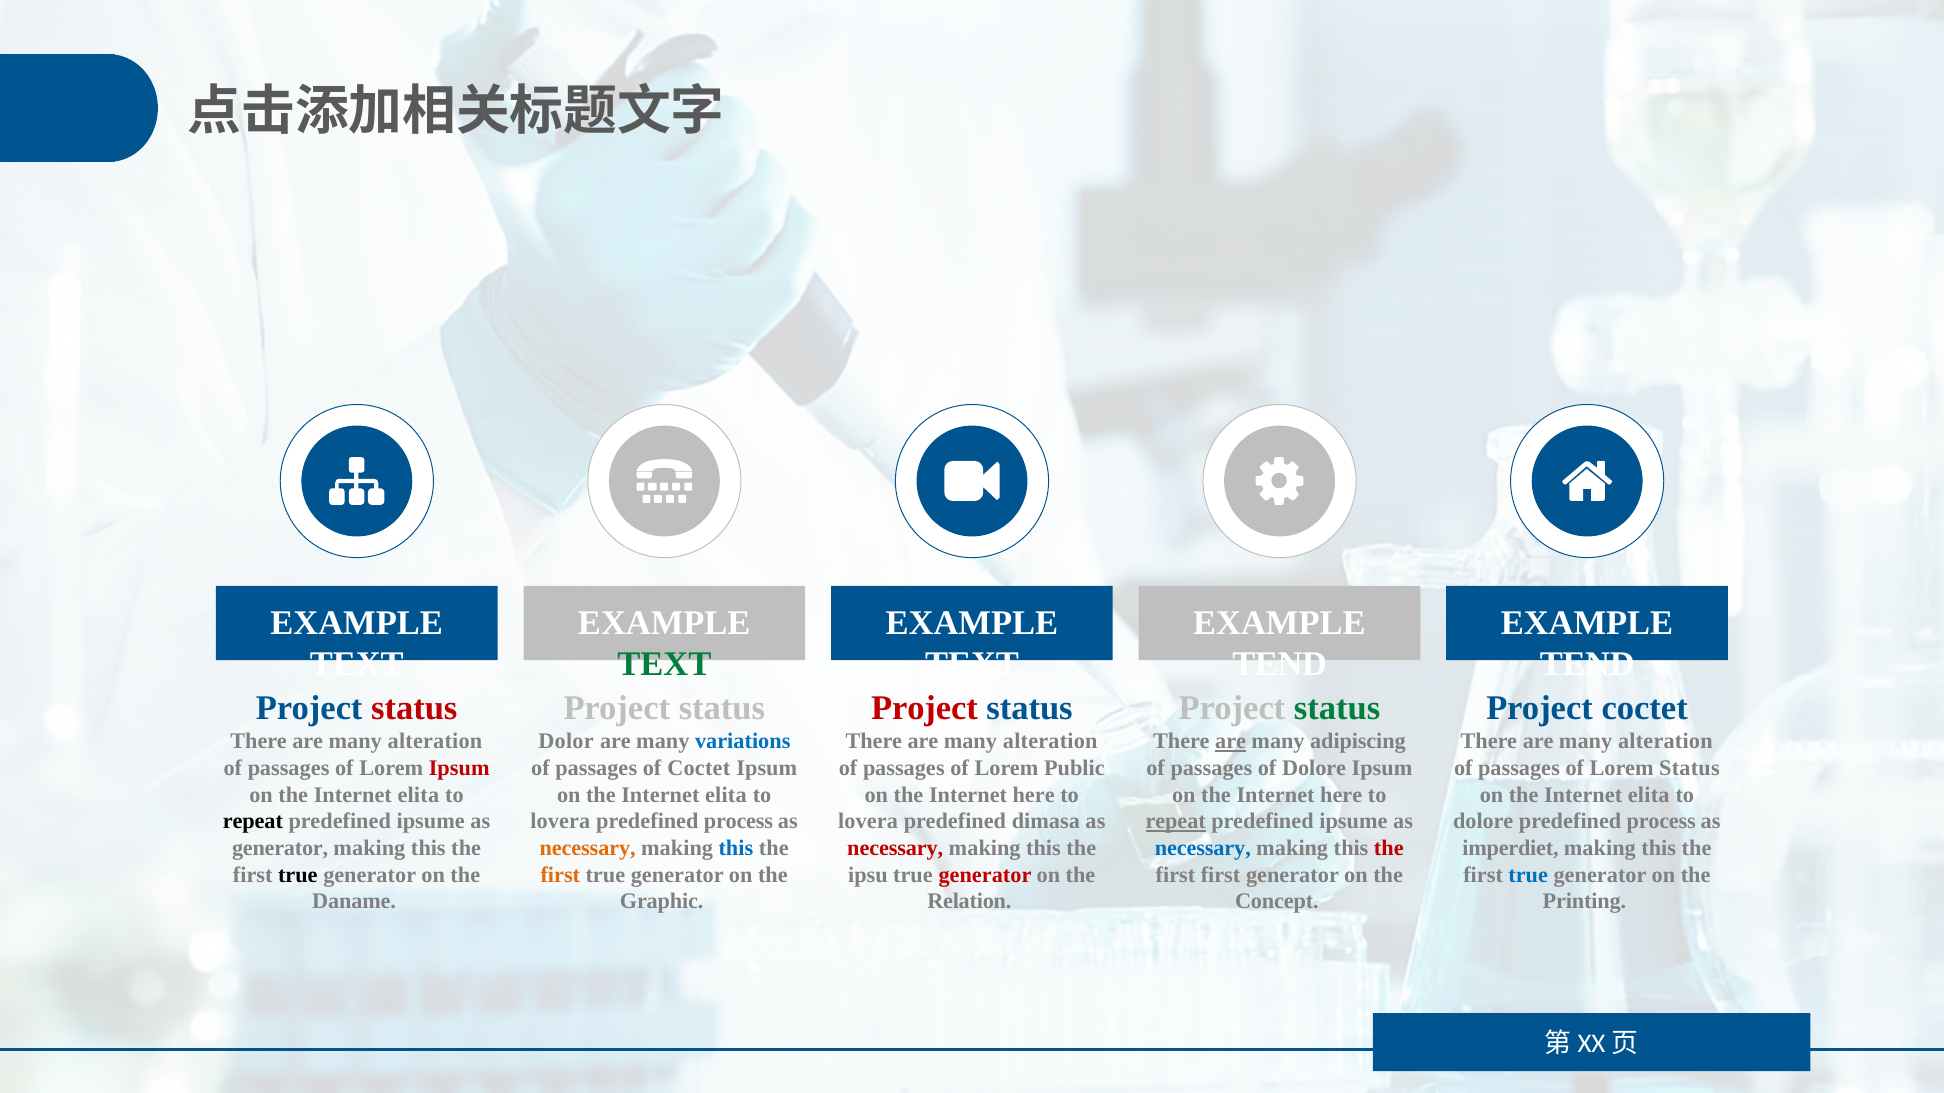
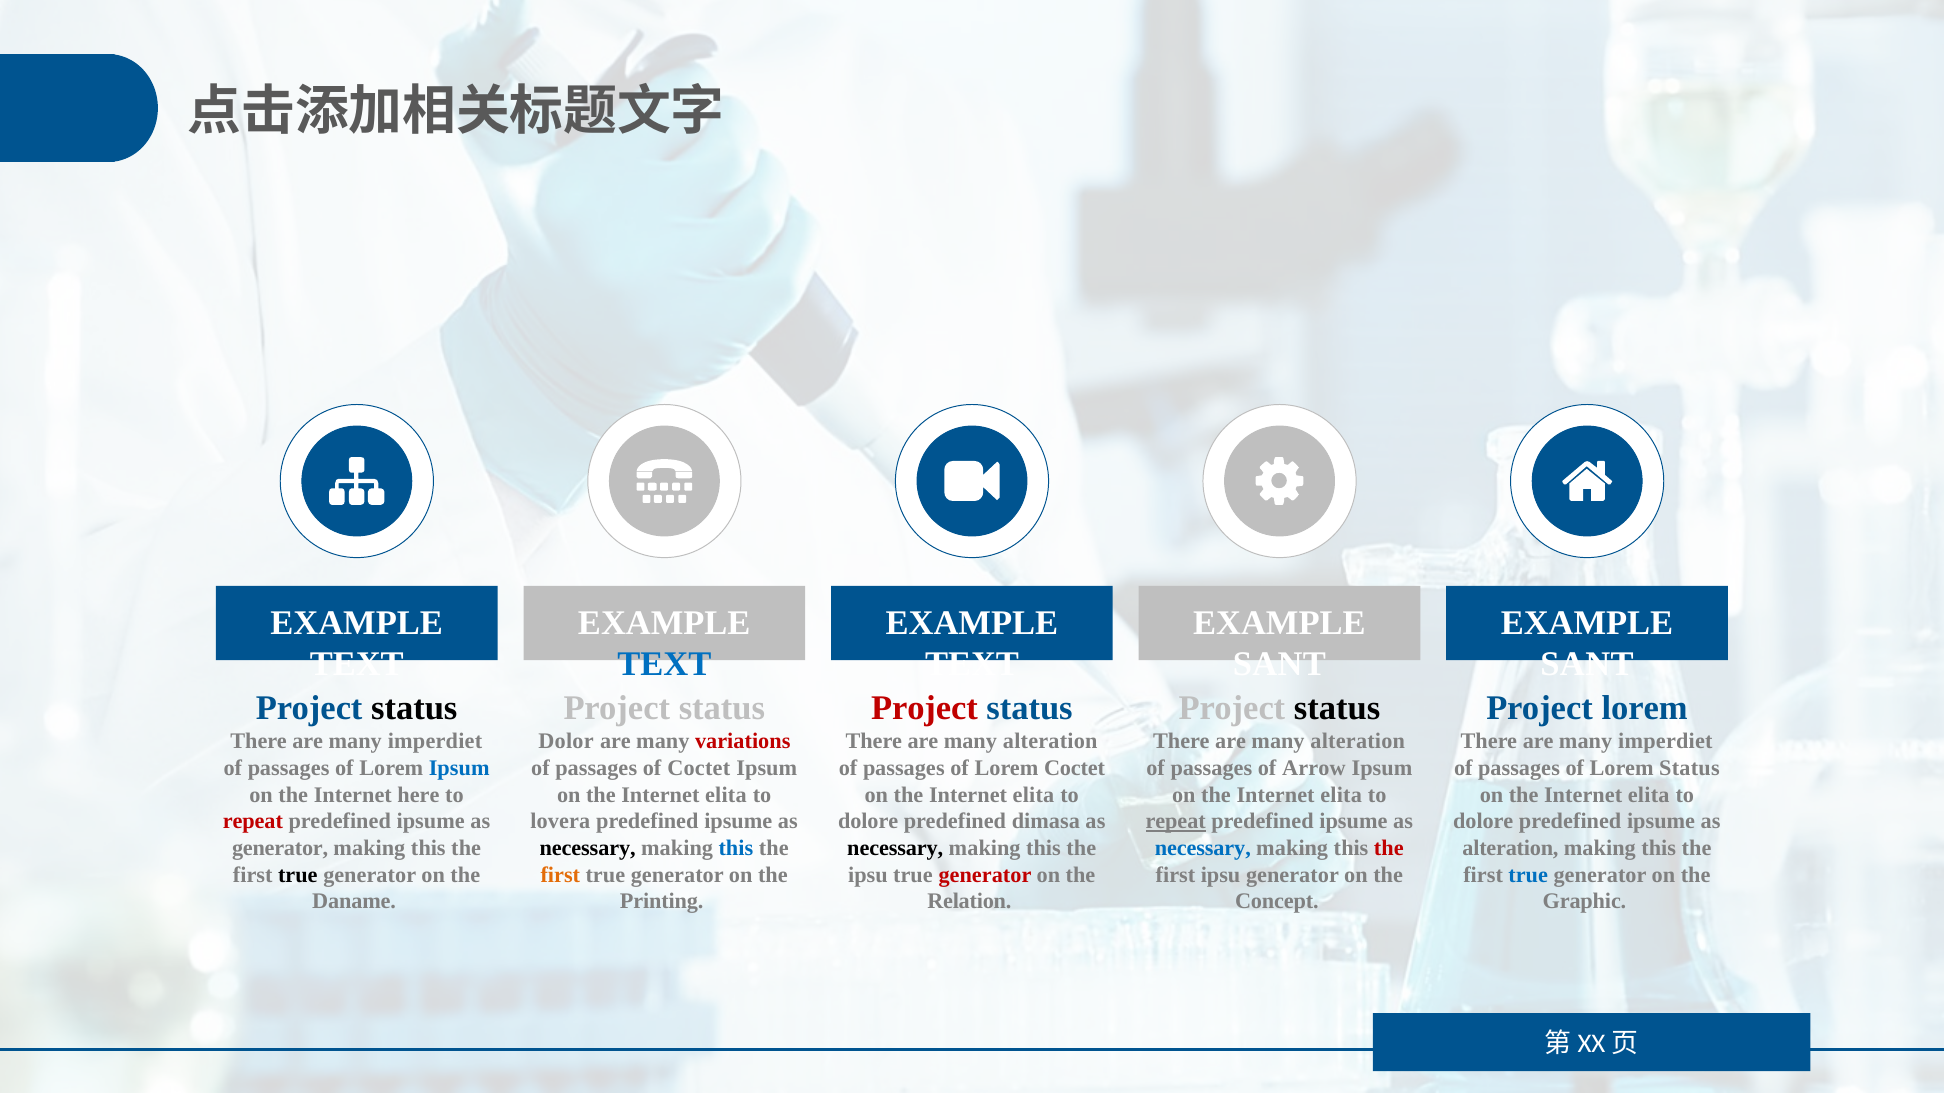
TEXT colour: green -> blue (664, 665)
TEND: TEND -> SANT (1279, 665)
TEND: TEND -> SANT (1587, 665)
status colour: red -> black (414, 708)
status colour: green -> black (1337, 708)
Project coctet: coctet -> lorem (1645, 708)
alteration: alteration -> imperdiet (435, 742)
variations colour: blue -> red (743, 742)
are underline: present -> none (1231, 742)
adipiscing: adipiscing -> alteration (1358, 742)
alteration: alteration -> imperdiet (1665, 742)
Ipsum colour: red -> blue (459, 768)
Lorem Public: Public -> Coctet (1074, 768)
of Dolore: Dolore -> Arrow (1314, 768)
elita: elita -> here (418, 795)
here: here -> elita (1034, 795)
here: here -> elita (1341, 795)
repeat colour: black -> red (253, 822)
process: process -> ipsume (738, 822)
lovera: lovera -> dolore (868, 822)
process: process -> ipsume (1661, 822)
necessary colour: orange -> black (588, 848)
necessary colour: red -> black (895, 848)
imperdiet: imperdiet -> alteration (1510, 848)
first first: first -> ipsu (1221, 875)
Graphic: Graphic -> Printing (662, 902)
Printing: Printing -> Graphic (1584, 902)
